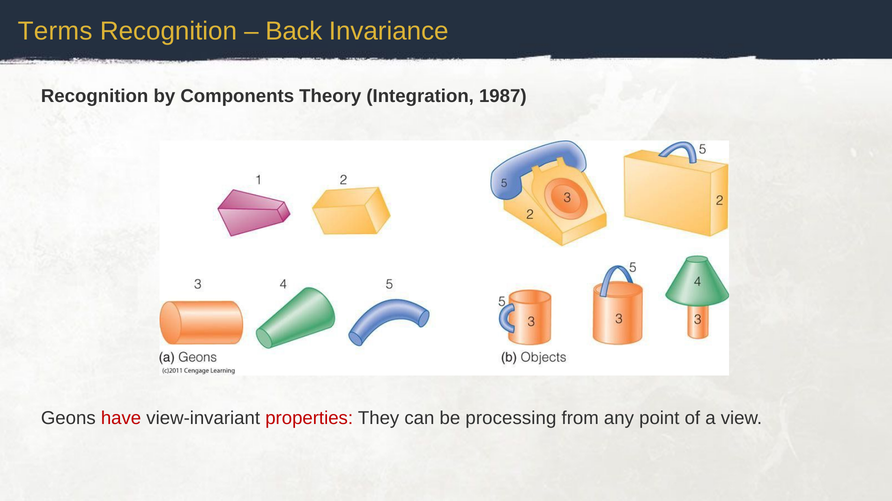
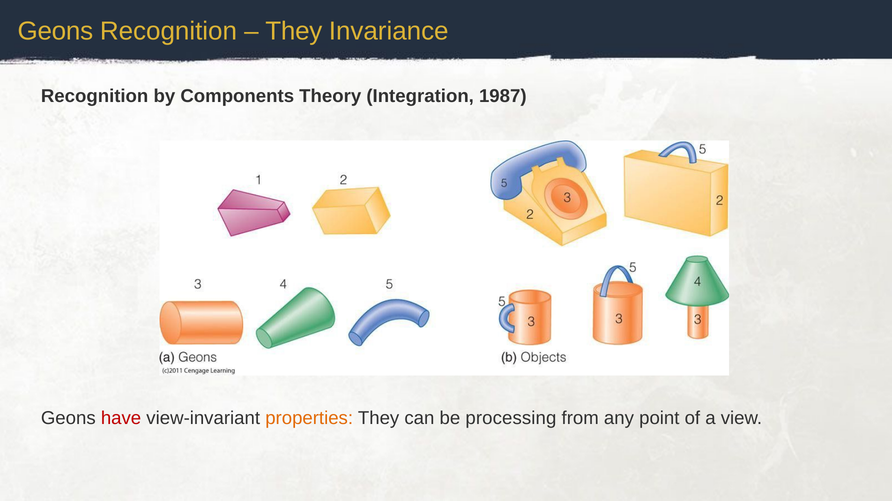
Terms: Terms -> Geons (55, 31)
Back: Back -> They (294, 31)
properties colour: red -> orange (309, 419)
